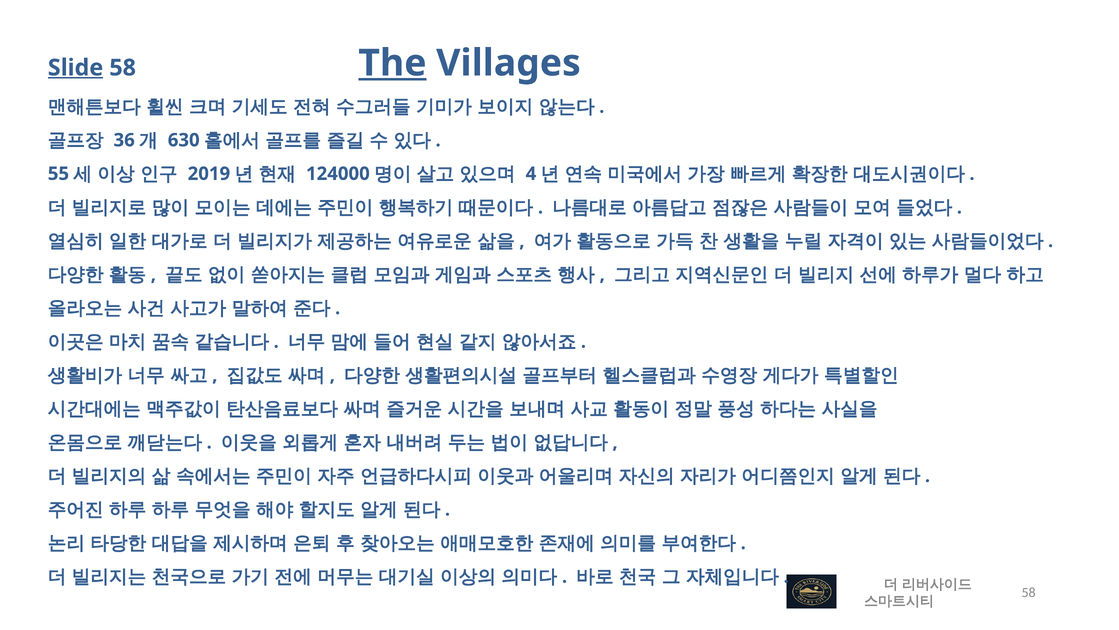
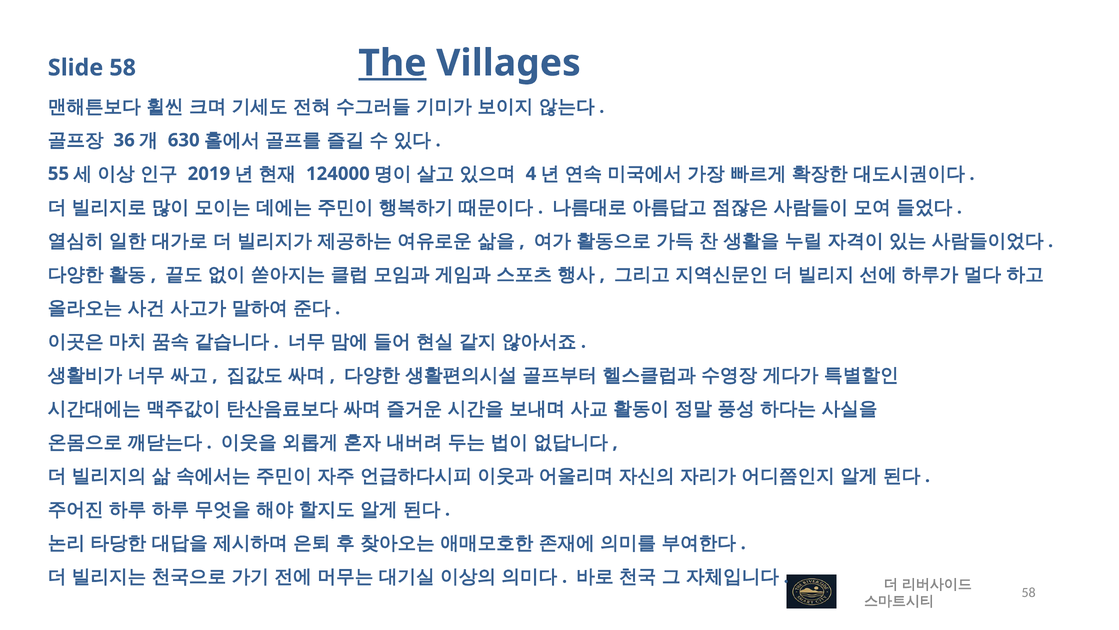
Slide underline: present -> none (76, 68)
